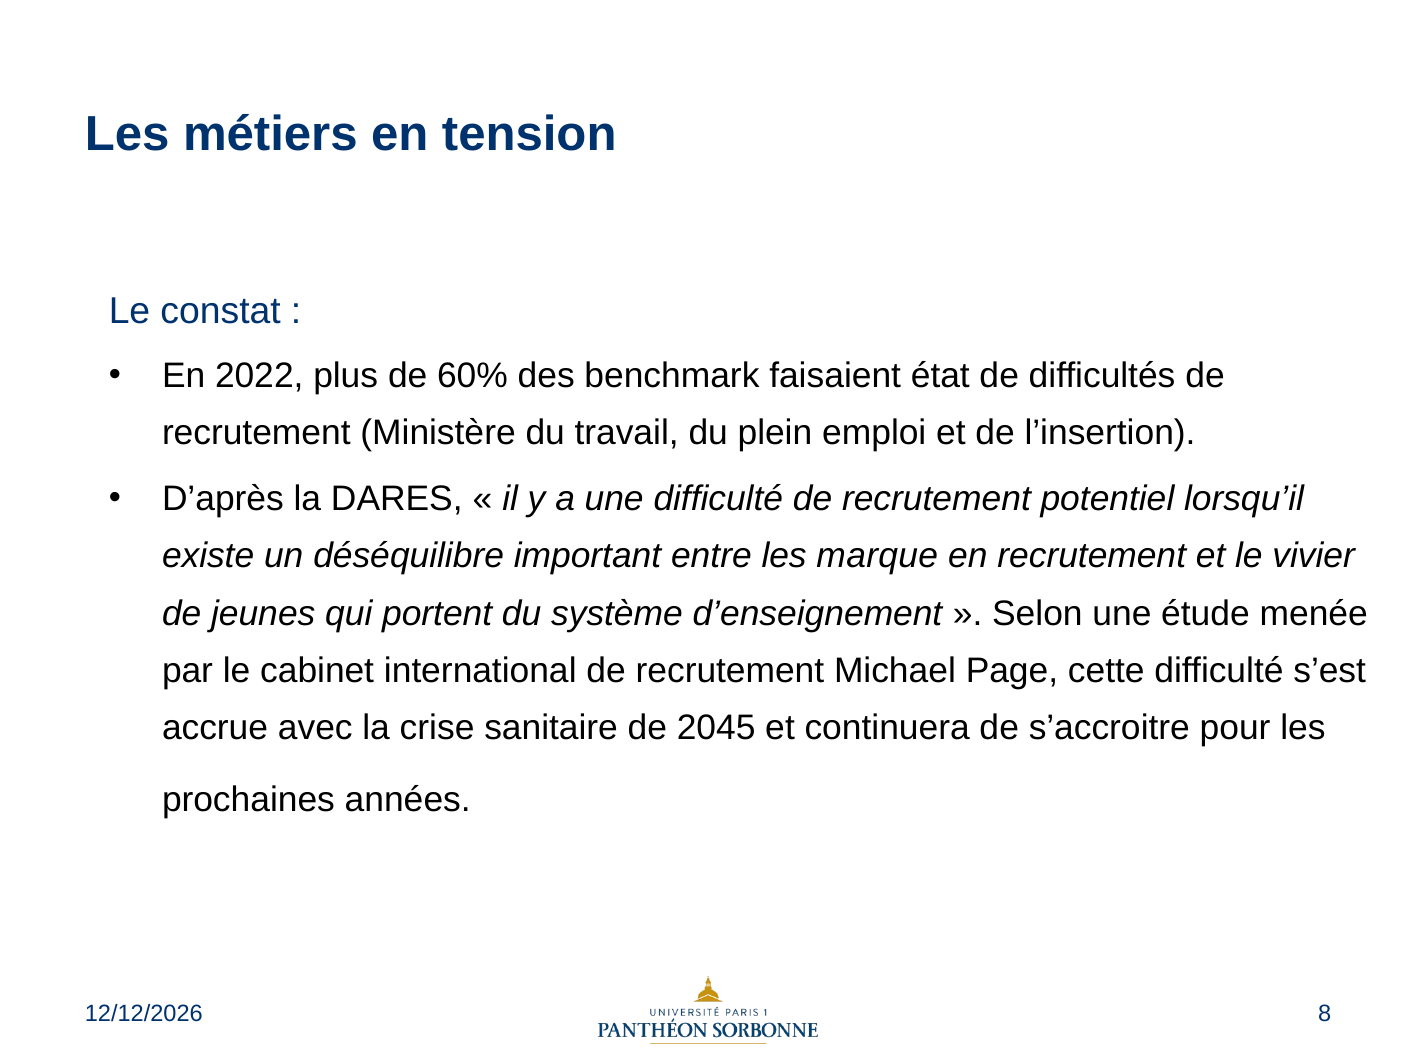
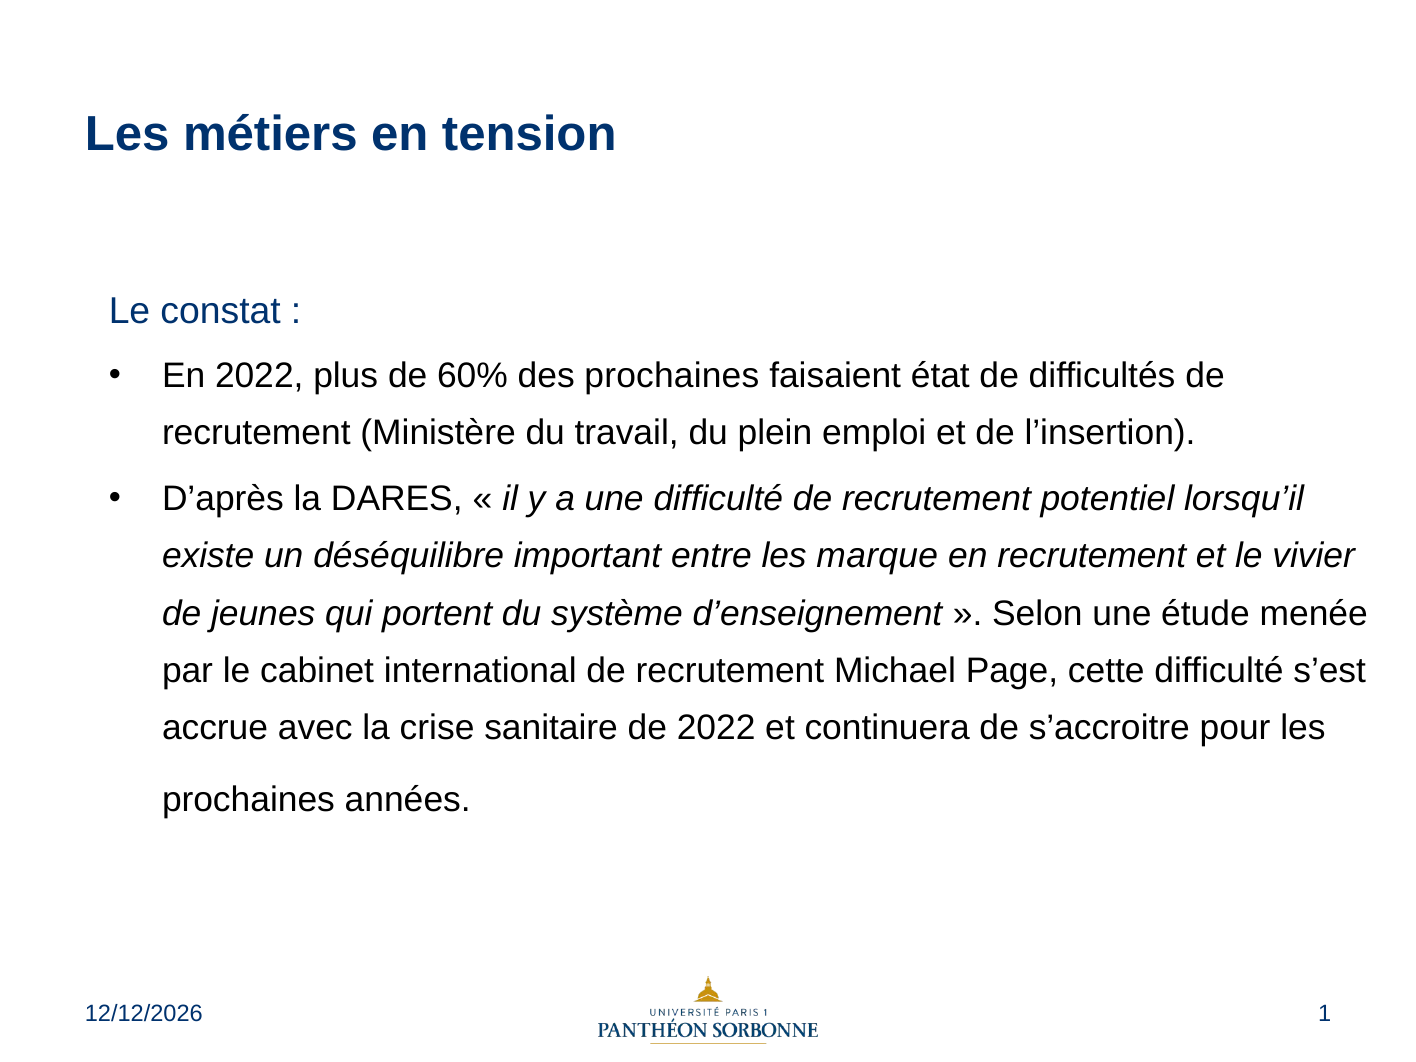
des benchmark: benchmark -> prochaines (672, 376)
de 2045: 2045 -> 2022 (716, 728)
8: 8 -> 1 (1325, 1014)
